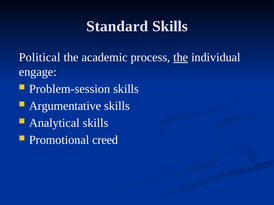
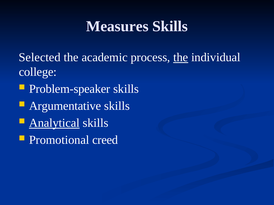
Standard: Standard -> Measures (117, 26)
Political: Political -> Selected (40, 57)
engage: engage -> college (38, 72)
Problem-session: Problem-session -> Problem-speaker (70, 89)
Analytical underline: none -> present (54, 123)
